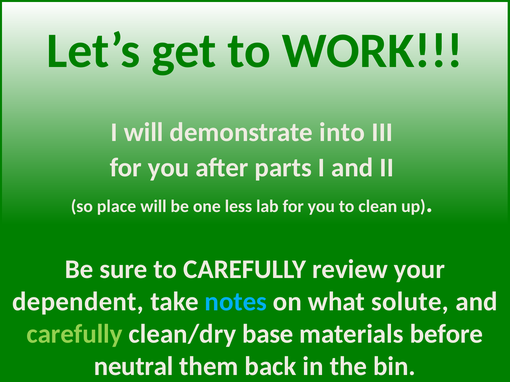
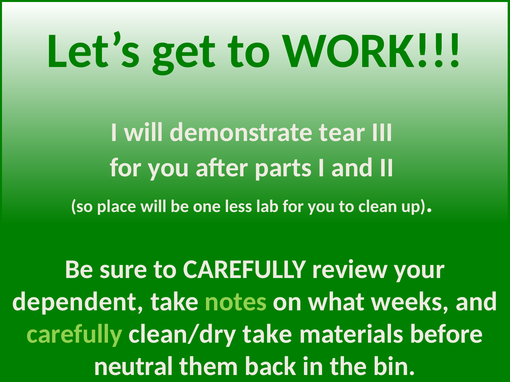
into: into -> tear (342, 132)
notes colour: light blue -> light green (236, 302)
solute: solute -> weeks (410, 302)
clean/dry base: base -> take (268, 334)
